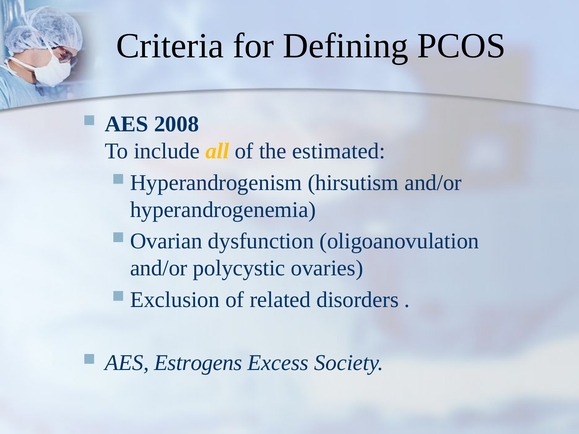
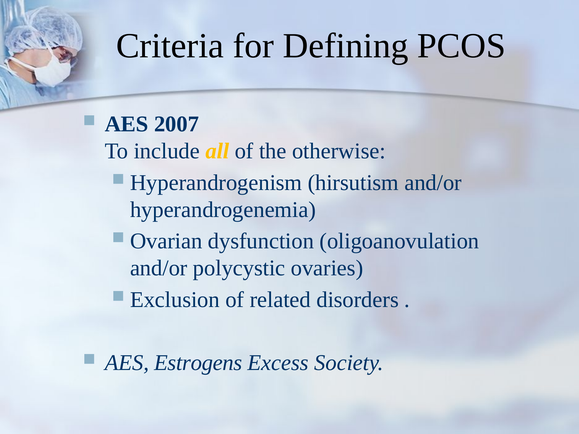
2008: 2008 -> 2007 (177, 124)
estimated: estimated -> otherwise (339, 151)
